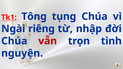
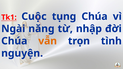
Tông: Tông -> Cuộc (34, 16)
riêng: riêng -> năng (41, 29)
vẫn colour: red -> orange (48, 41)
